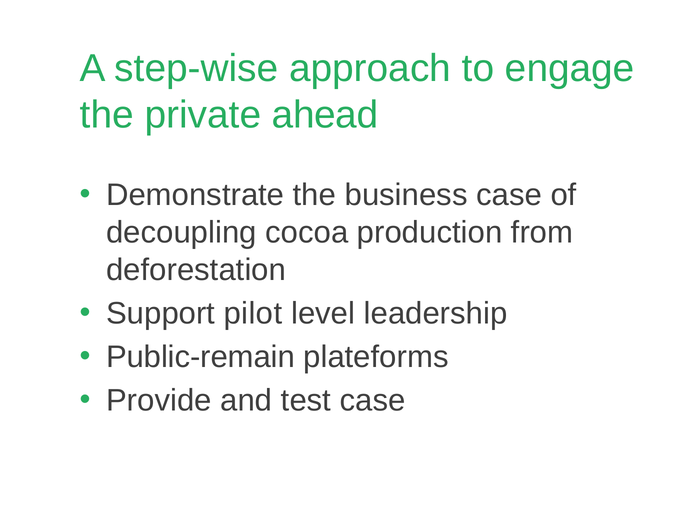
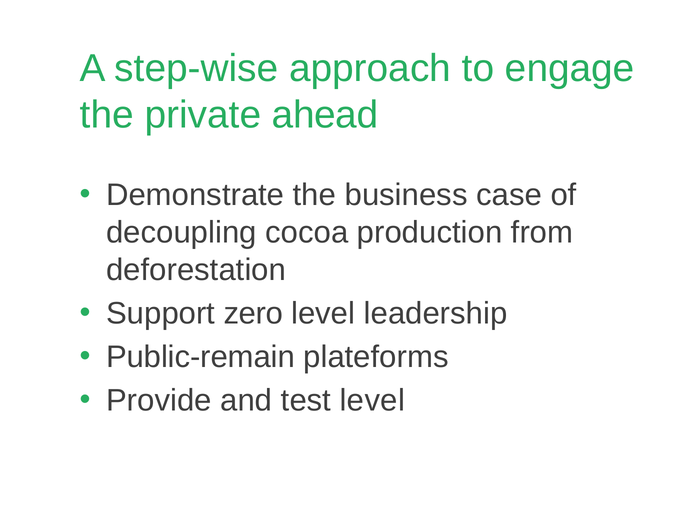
pilot: pilot -> zero (253, 314)
test case: case -> level (372, 401)
